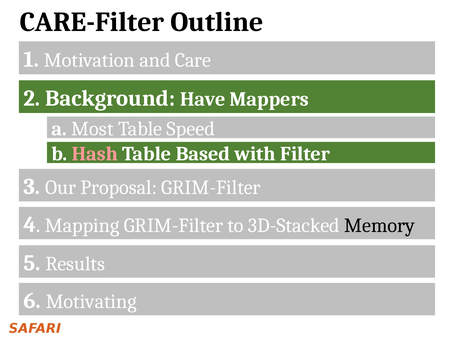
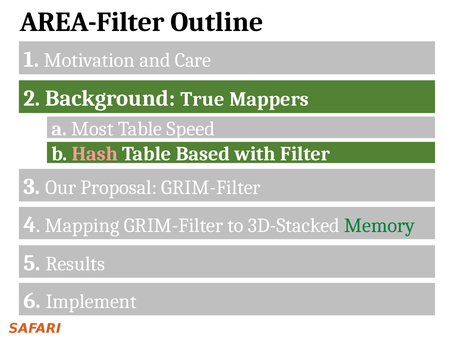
CARE-Filter: CARE-Filter -> AREA-Filter (92, 22)
Have: Have -> True (203, 99)
Memory colour: black -> green (380, 226)
Motivating: Motivating -> Implement (91, 302)
